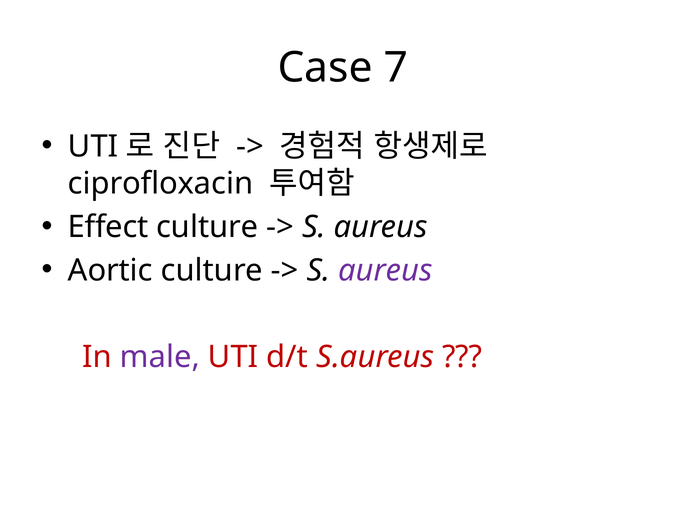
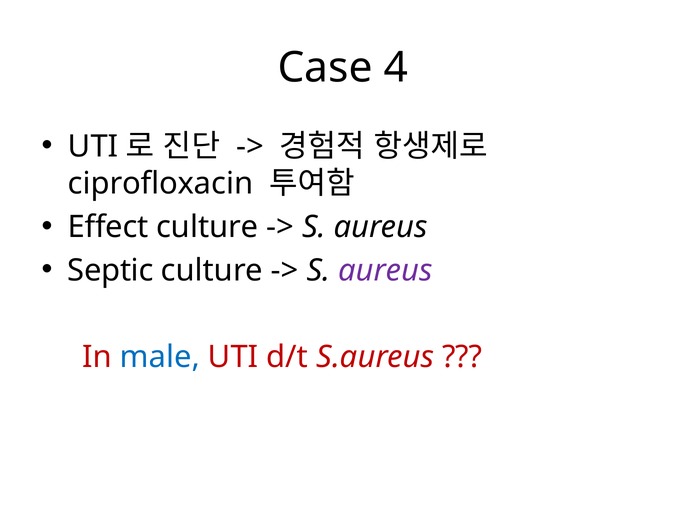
7: 7 -> 4 (396, 67)
Aortic: Aortic -> Septic (110, 270)
male colour: purple -> blue (160, 357)
